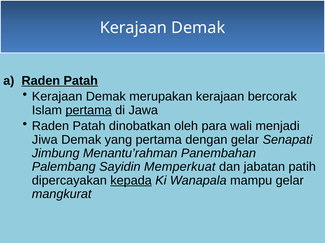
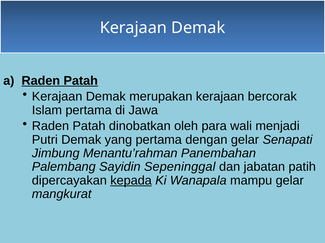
pertama underline: present -> none (89, 110)
Jiwa: Jiwa -> Putri (45, 140)
Memperkuat: Memperkuat -> Sepeninggal (180, 167)
